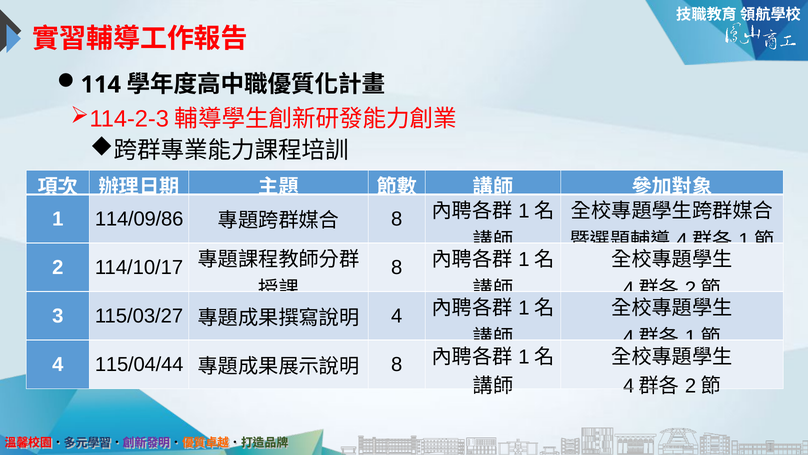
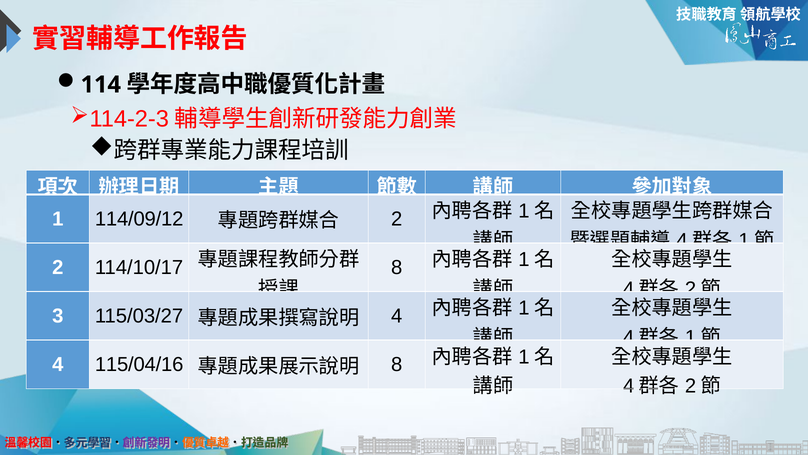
114/09/86: 114/09/86 -> 114/09/12 (139, 219)
8: 8 -> 2 (397, 219)
115/04/44: 115/04/44 -> 115/04/16 (139, 364)
